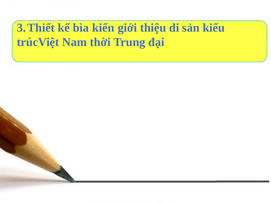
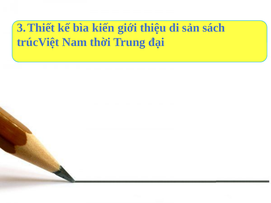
kiểu: kiểu -> sách (214, 28)
